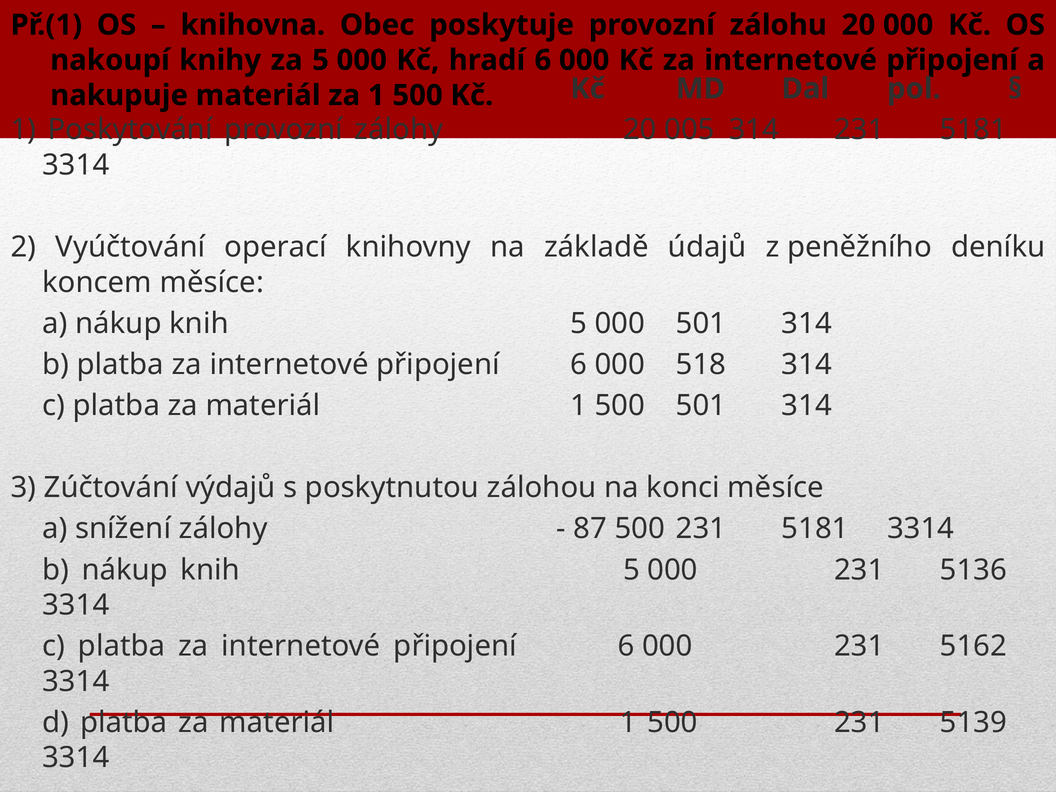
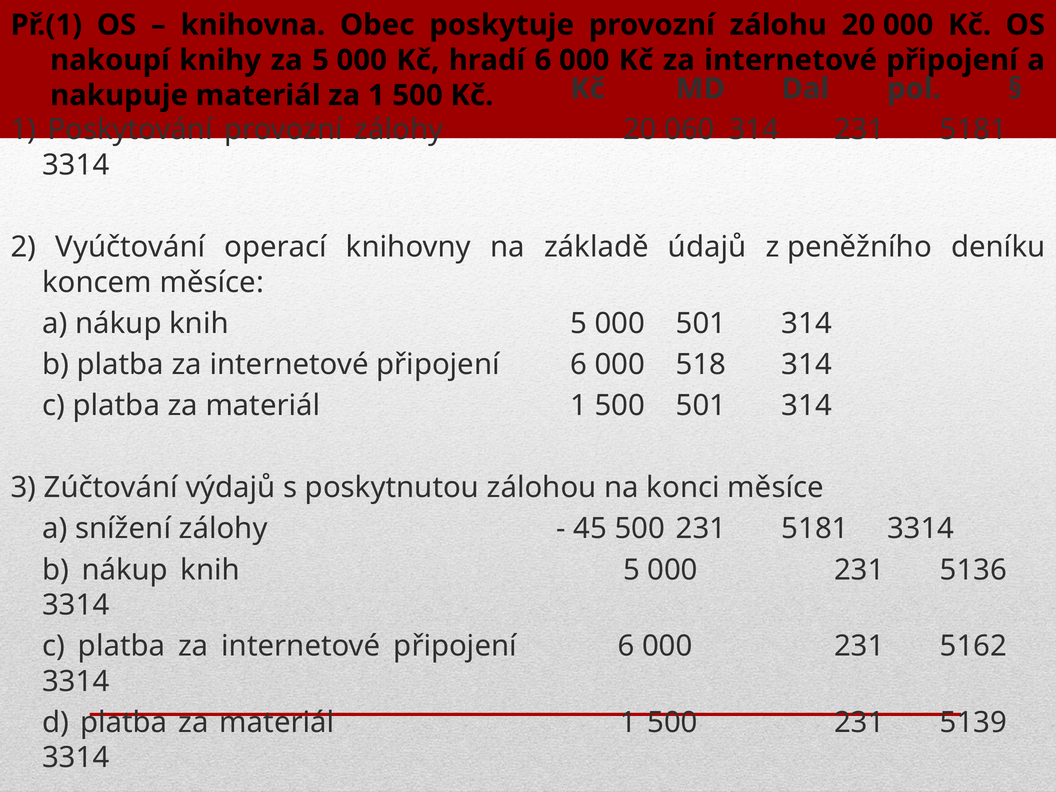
005: 005 -> 060 (689, 130)
87: 87 -> 45 (590, 529)
